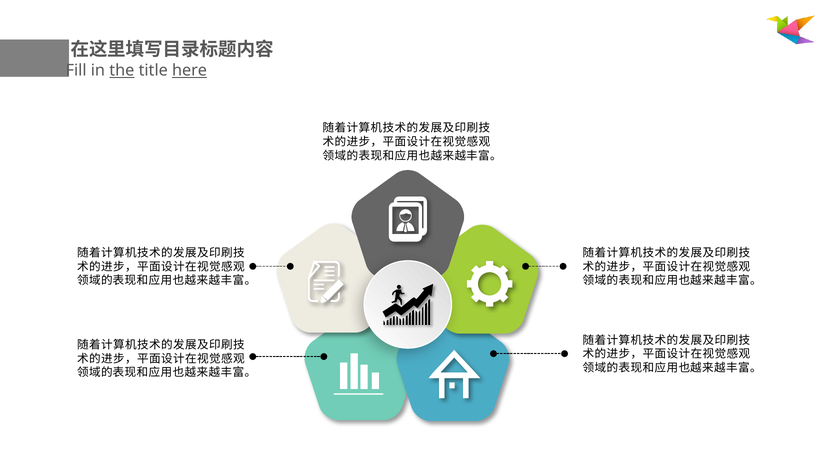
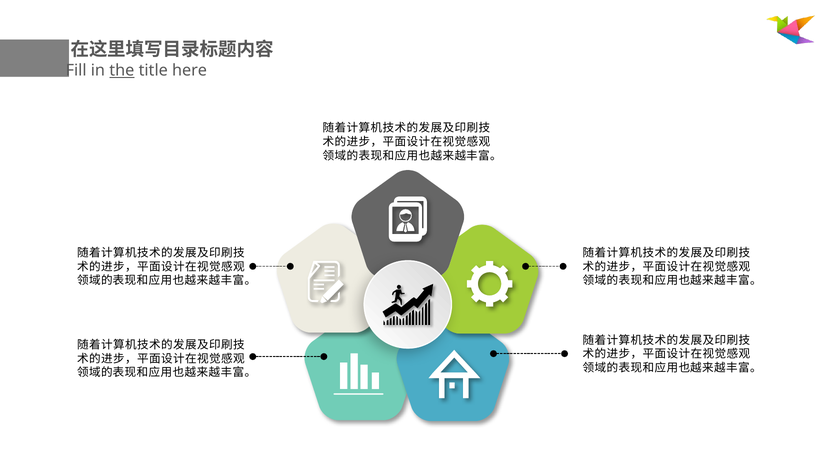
here underline: present -> none (190, 70)
